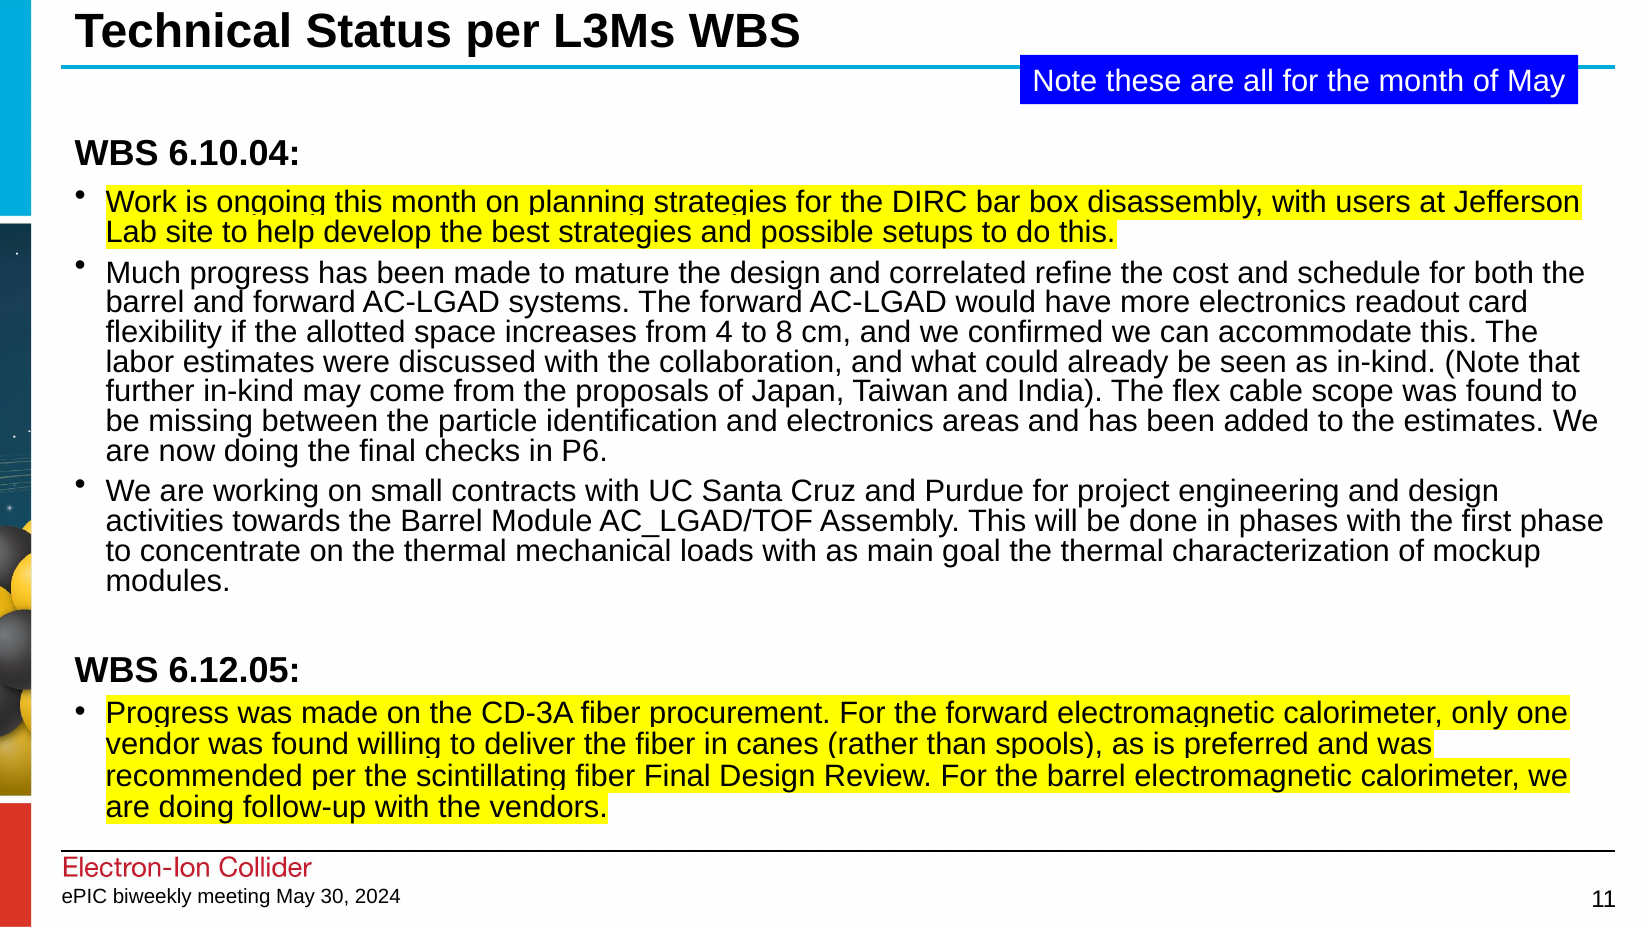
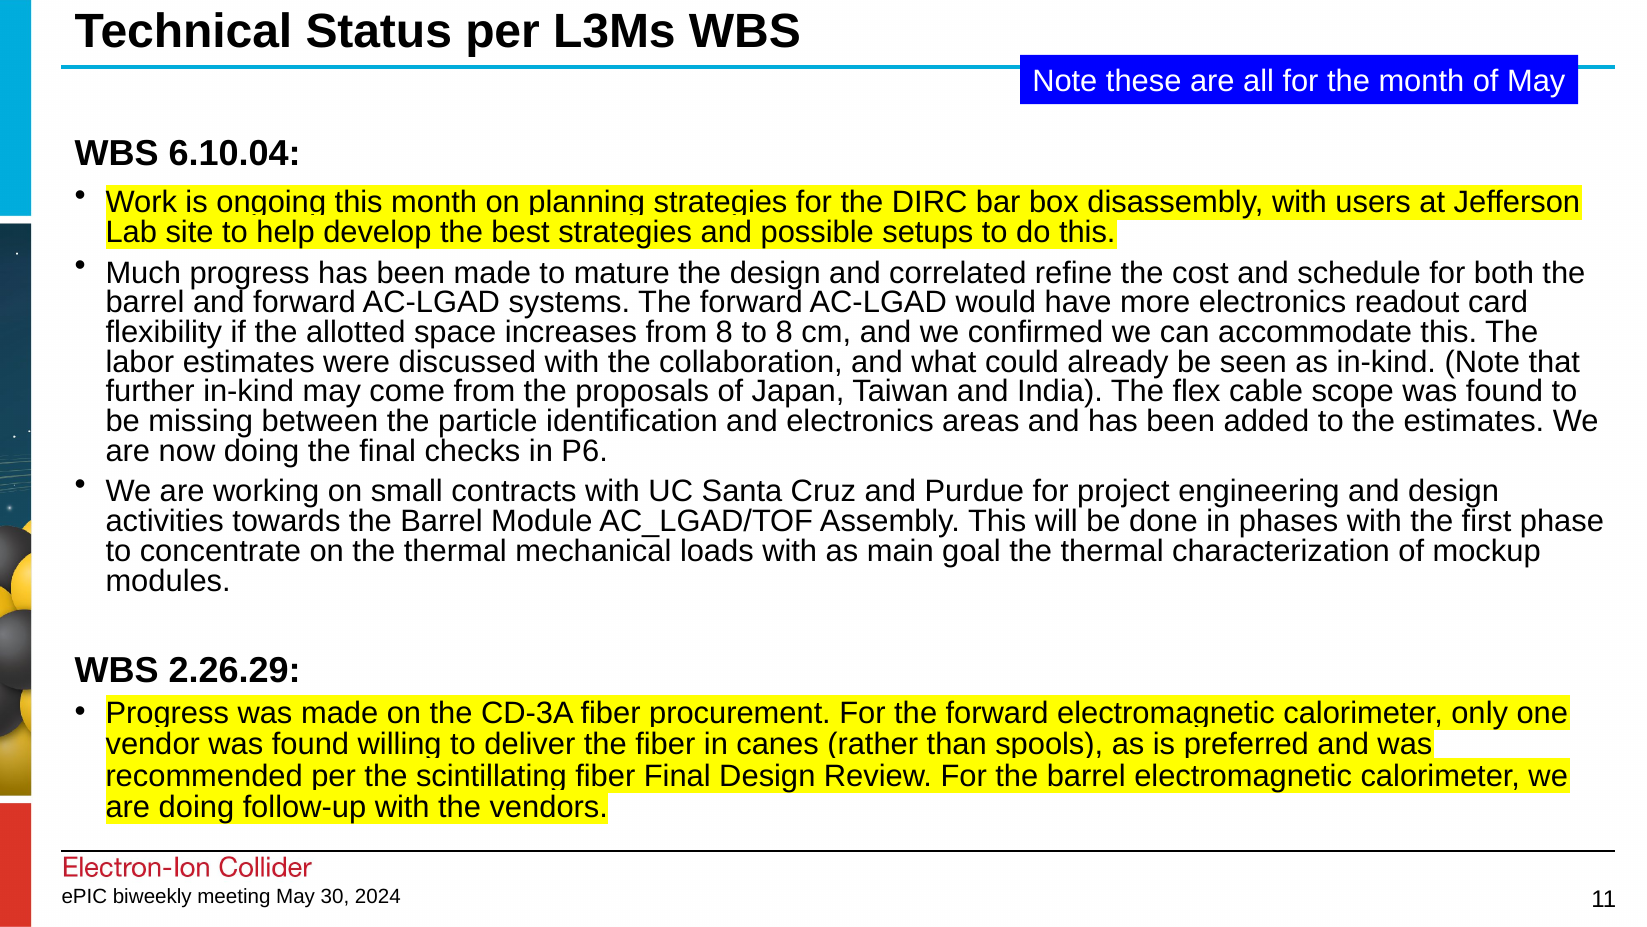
from 4: 4 -> 8 (724, 332)
6.12.05: 6.12.05 -> 2.26.29 (235, 670)
